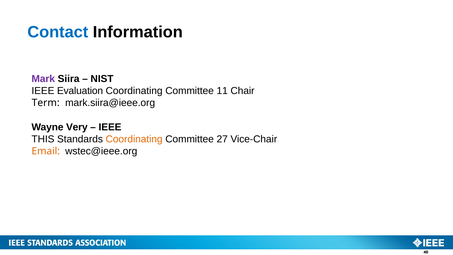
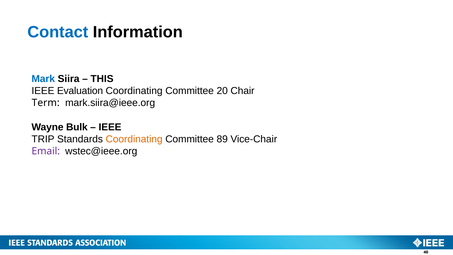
Mark colour: purple -> blue (43, 79)
NIST: NIST -> THIS (102, 79)
11: 11 -> 20 (222, 91)
Very: Very -> Bulk (77, 127)
THIS: THIS -> TRIP (43, 139)
27: 27 -> 89 (222, 139)
Email colour: orange -> purple (46, 151)
